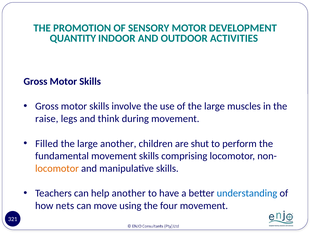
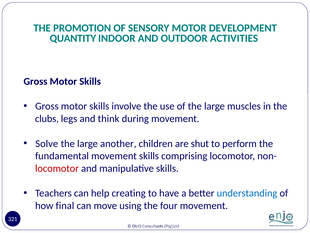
raise: raise -> clubs (47, 118)
Filled: Filled -> Solve (47, 143)
locomotor colour: orange -> red (57, 168)
help another: another -> creating (129, 193)
nets: nets -> final (65, 205)
